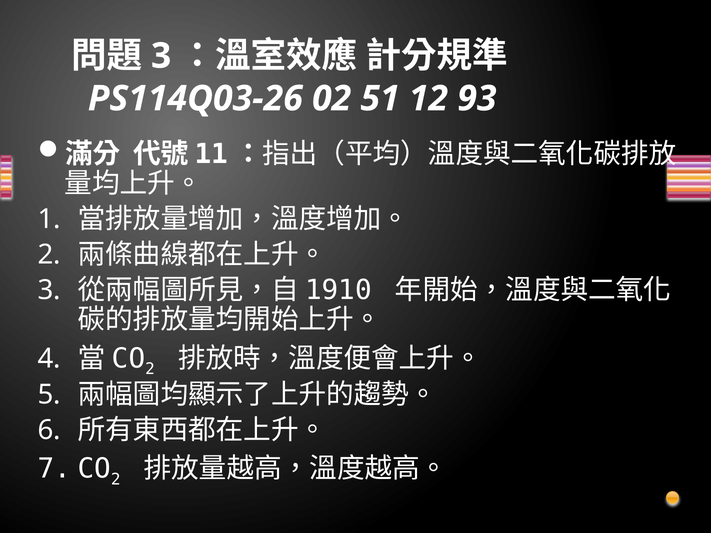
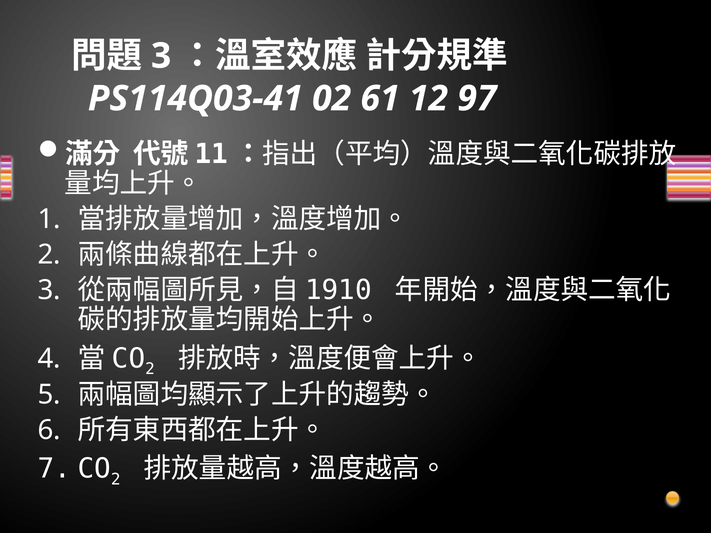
PS114Q03-26: PS114Q03-26 -> PS114Q03-41 (195, 99)
51: 51 -> 61 (380, 99)
93: 93 -> 97 (477, 99)
